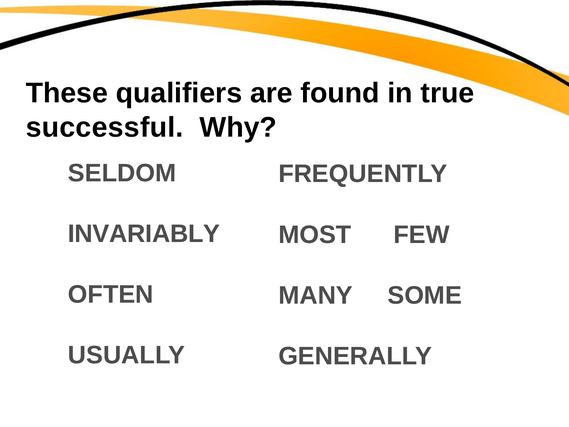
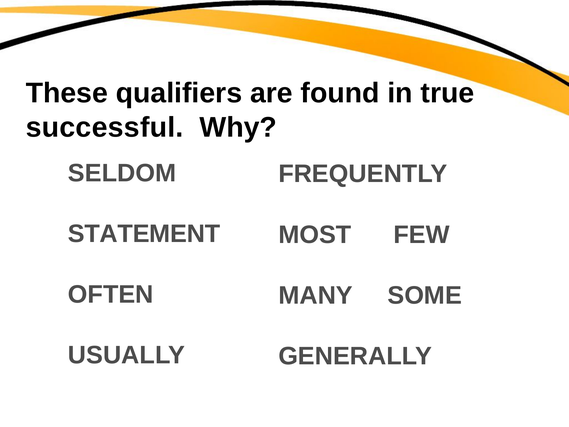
INVARIABLY: INVARIABLY -> STATEMENT (144, 234)
